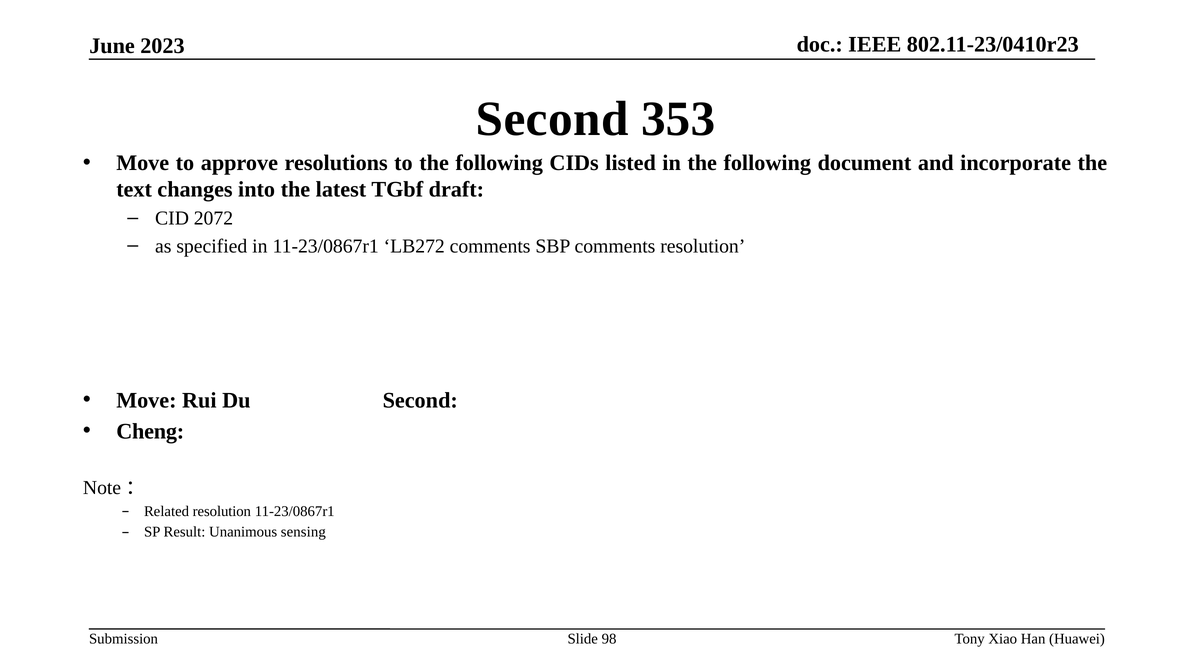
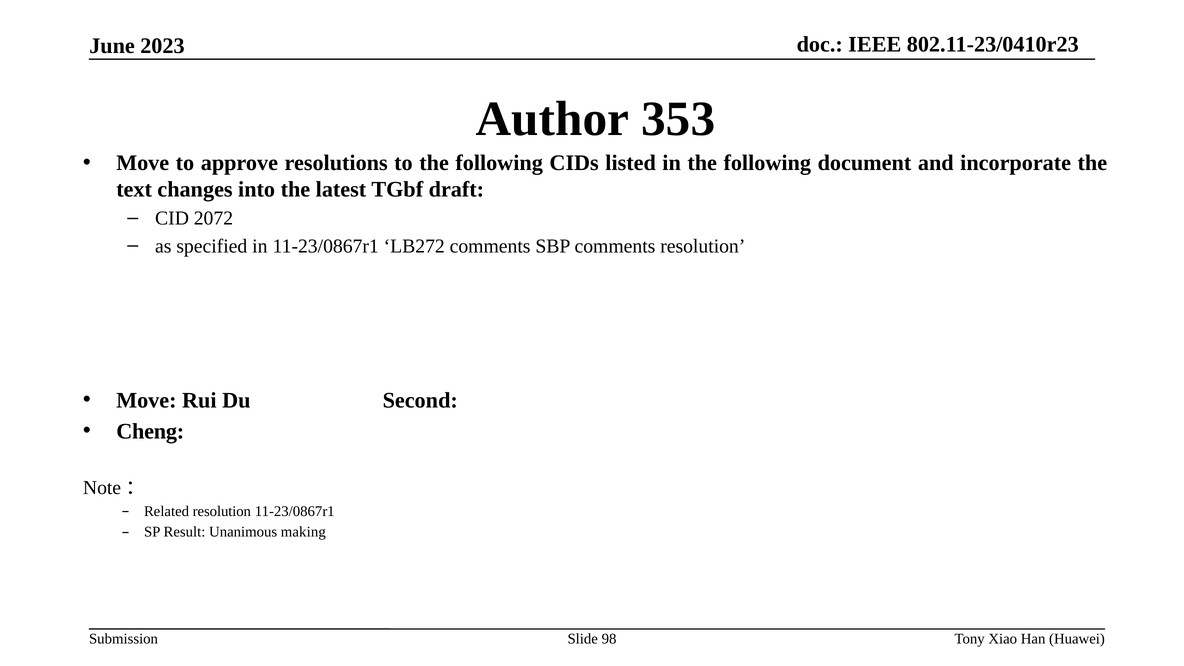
Second: Second -> Author (552, 119)
sensing: sensing -> making (303, 532)
